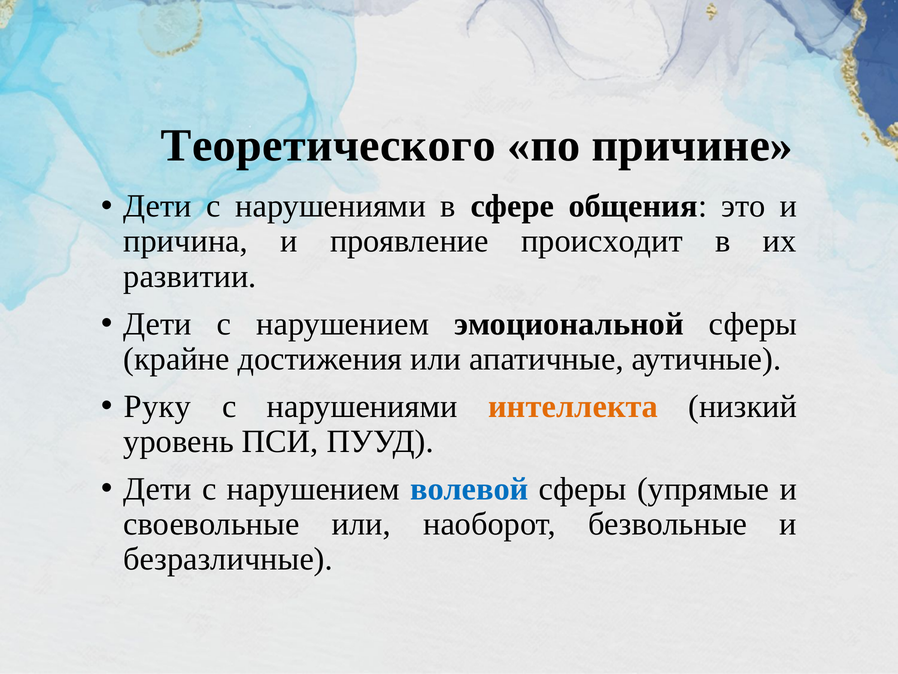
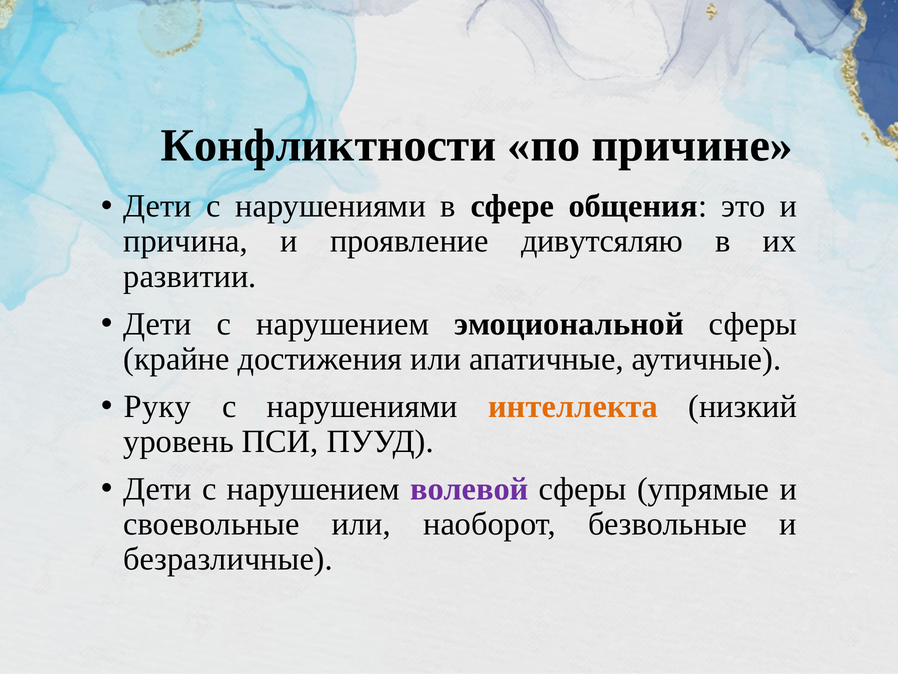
Теоретического: Теоретического -> Конфликтности (329, 146)
происходит: происходит -> дивутсяляю (602, 241)
волевой colour: blue -> purple (469, 489)
